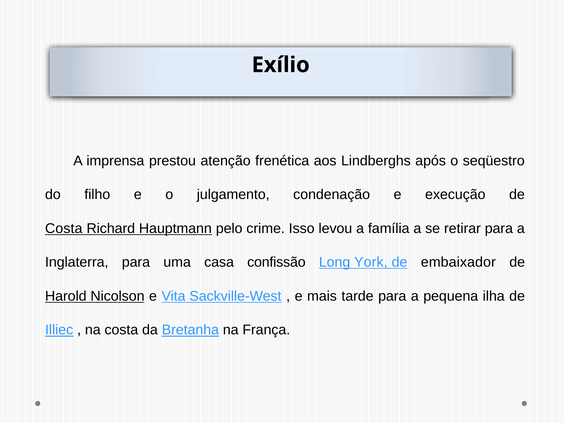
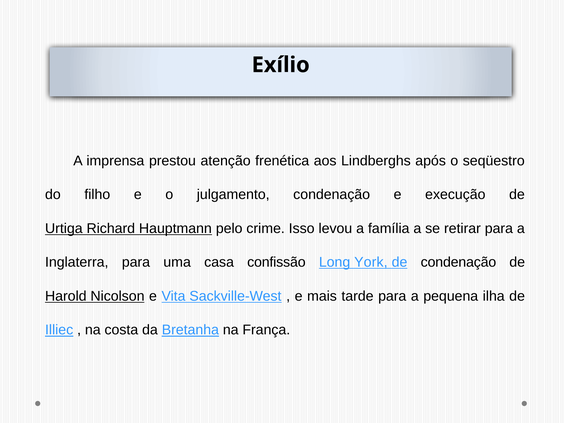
Costa: Costa -> Urtiga (64, 228)
de embaixador: embaixador -> condenação (458, 262)
